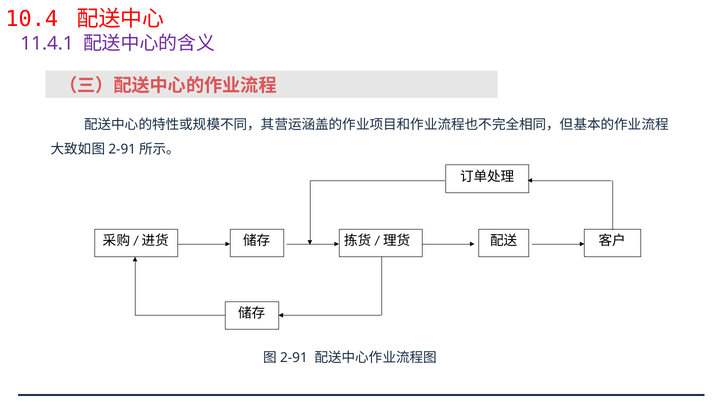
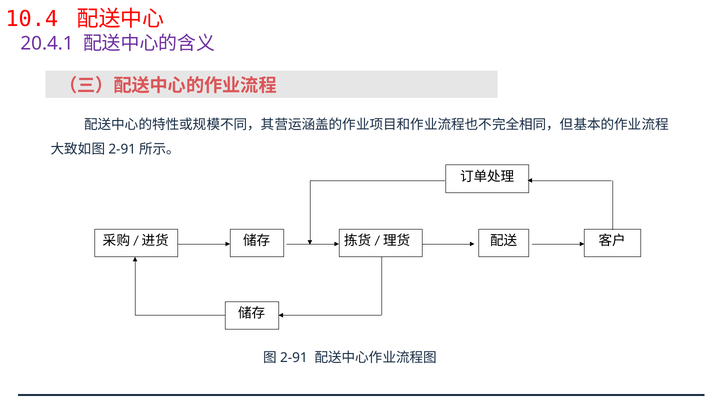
11.4.1: 11.4.1 -> 20.4.1 (47, 44)
